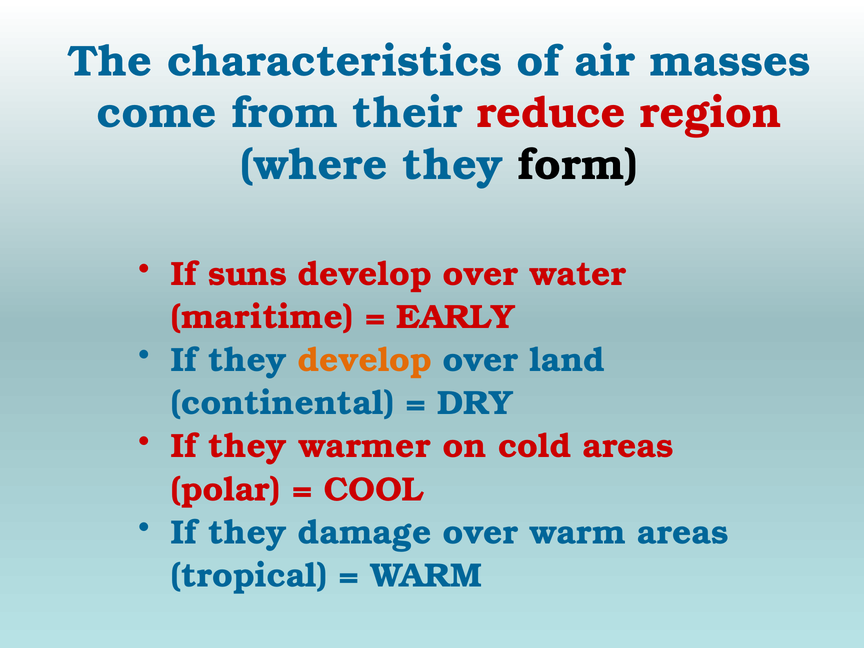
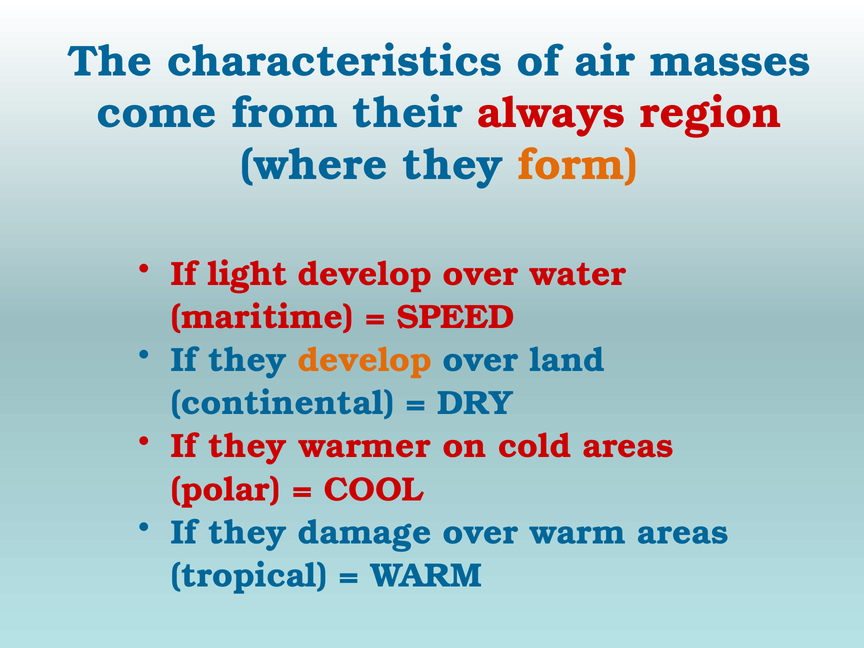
reduce: reduce -> always (551, 113)
form colour: black -> orange (578, 165)
suns: suns -> light (247, 274)
EARLY: EARLY -> SPEED (456, 317)
